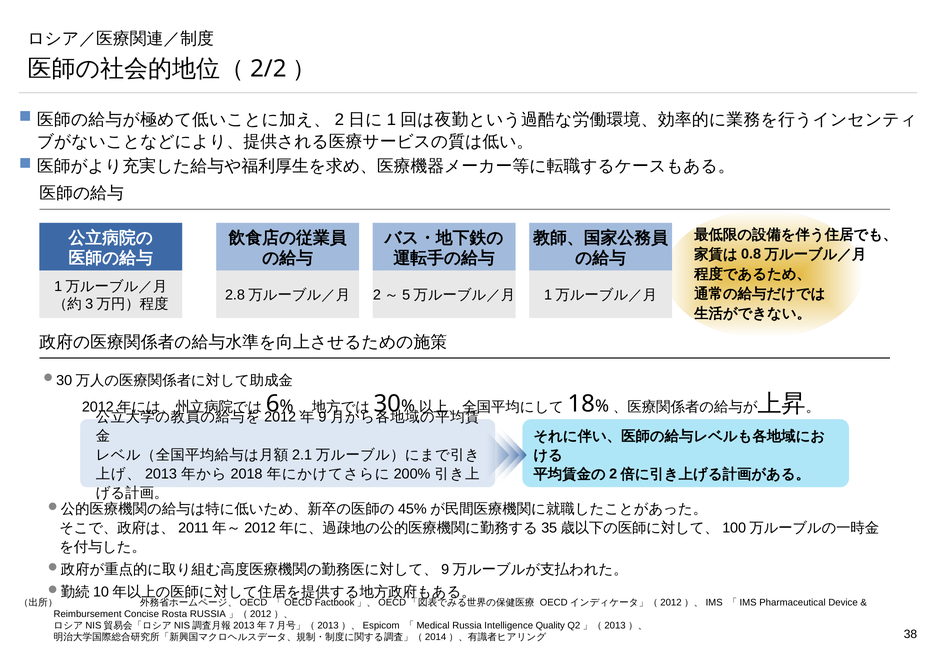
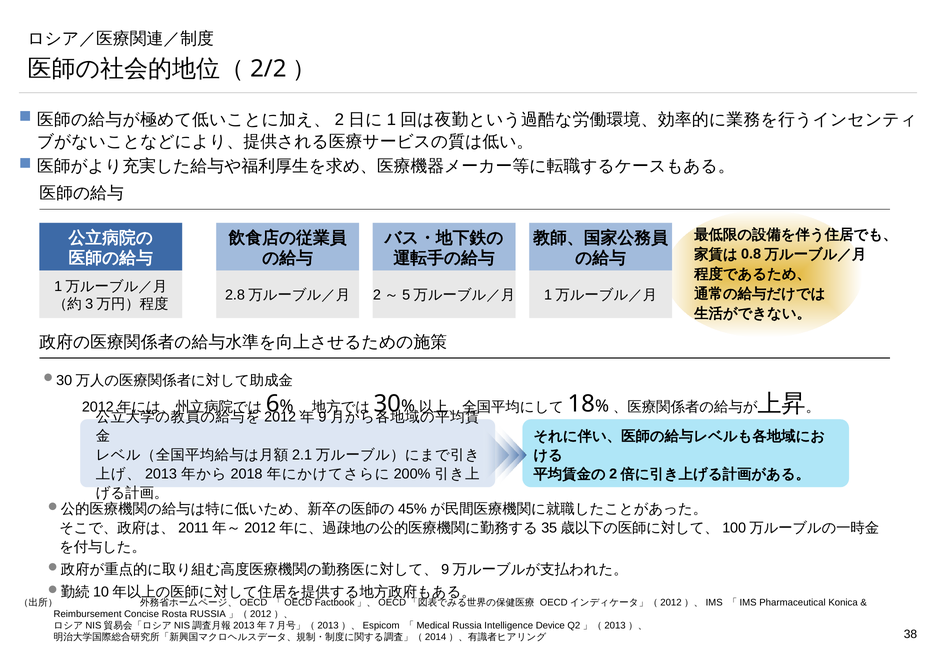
Device: Device -> Konica (843, 603)
Quality: Quality -> Device (550, 626)
